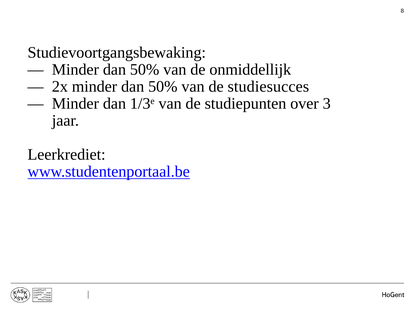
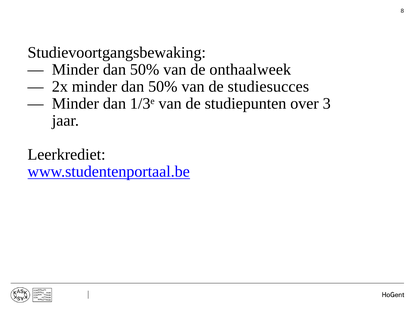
onmiddellijk: onmiddellijk -> onthaalweek (250, 70)
